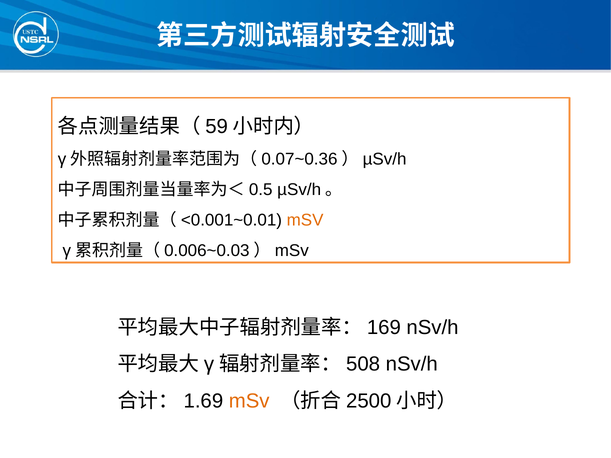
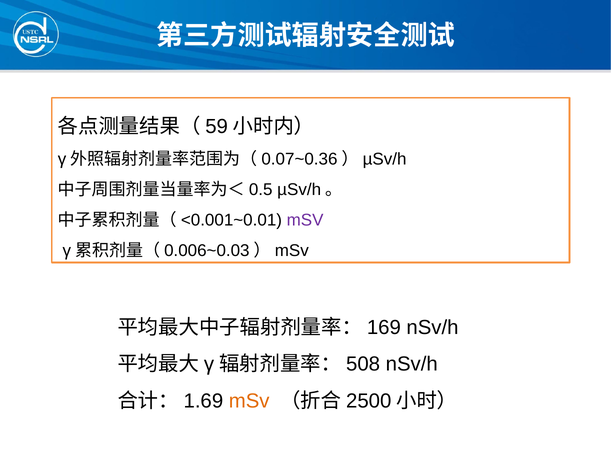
mSV colour: orange -> purple (305, 220)
